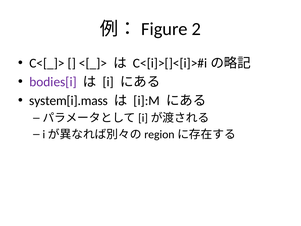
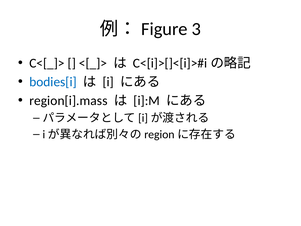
2: 2 -> 3 (196, 29)
bodies[i colour: purple -> blue (53, 82)
system[i].mass: system[i].mass -> region[i].mass (68, 101)
